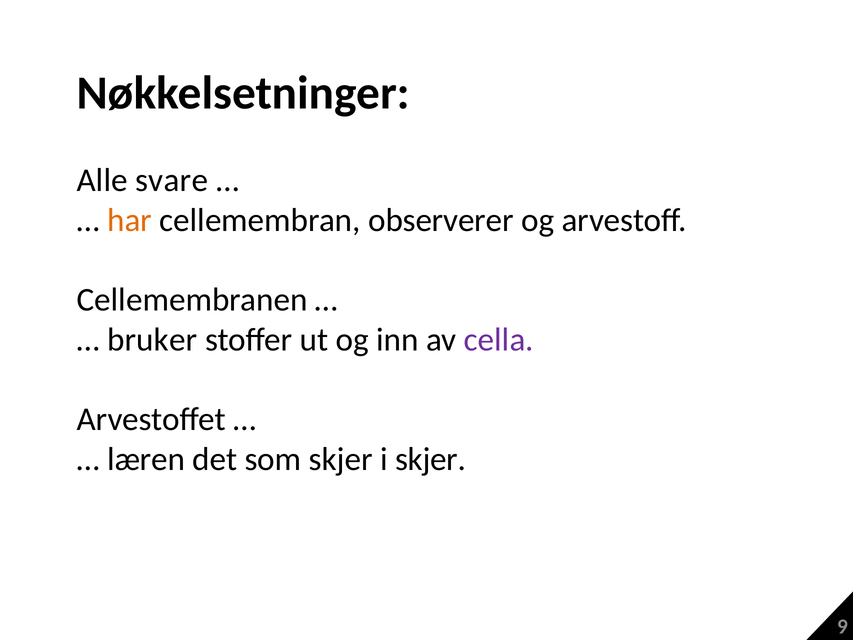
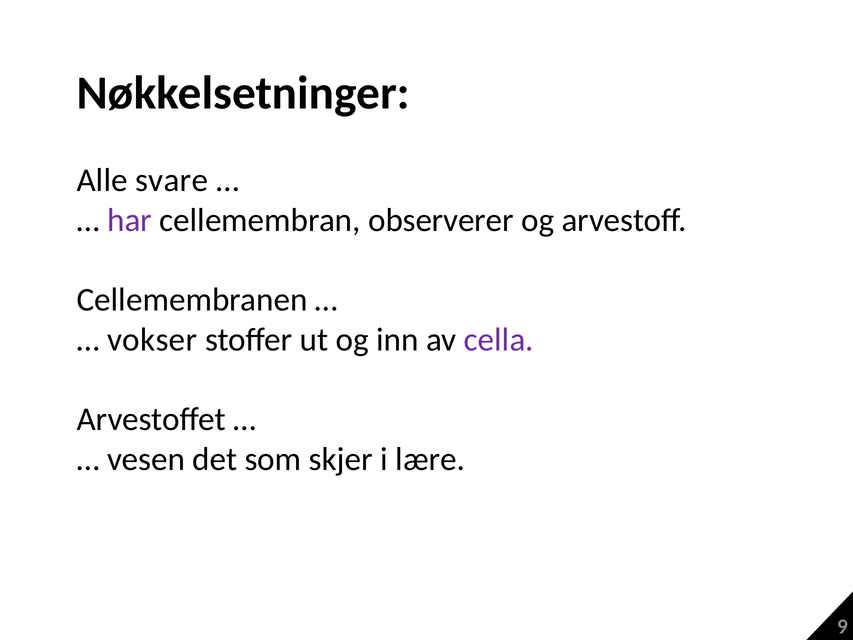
har colour: orange -> purple (130, 220)
bruker: bruker -> vokser (152, 339)
læren: læren -> vesen (146, 459)
i skjer: skjer -> lære (430, 459)
